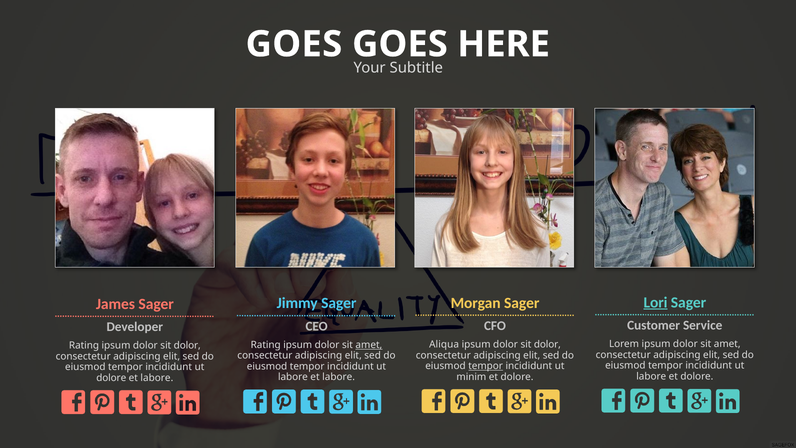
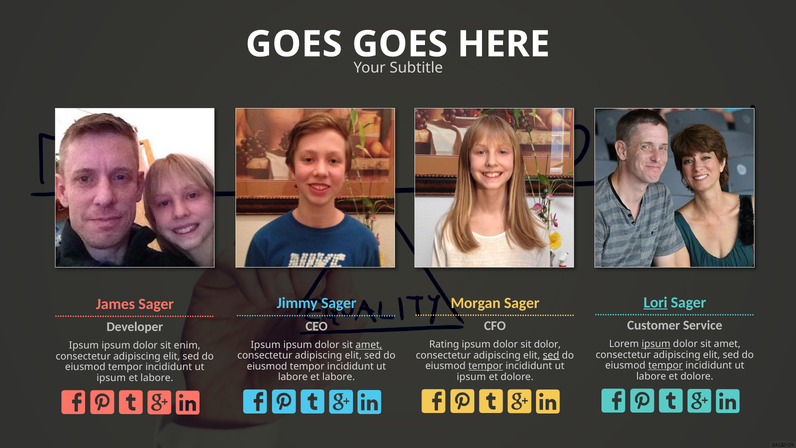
ipsum underline: none -> present (656, 344)
Aliqua: Aliqua -> Rating (444, 344)
Rating: Rating -> Ipsum (266, 345)
Rating: Rating -> Ipsum (84, 345)
dolor: dolor -> enim (187, 345)
sed underline: none -> present (551, 355)
tempor underline: none -> present (665, 365)
minim: minim -> ipsum (471, 377)
dolore: dolore -> ipsum (111, 378)
